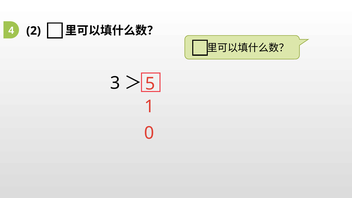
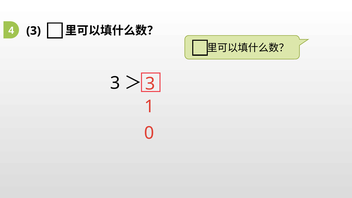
4 2: 2 -> 3 (34, 31)
5: 5 -> 3 (150, 84)
